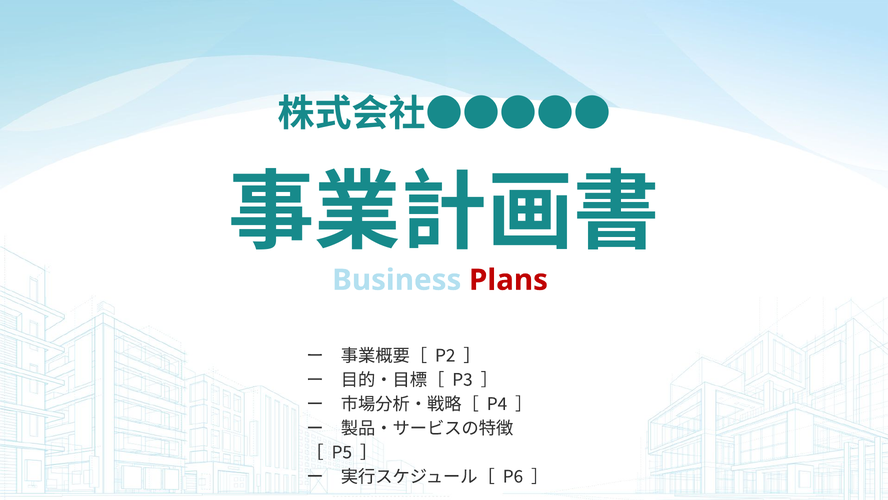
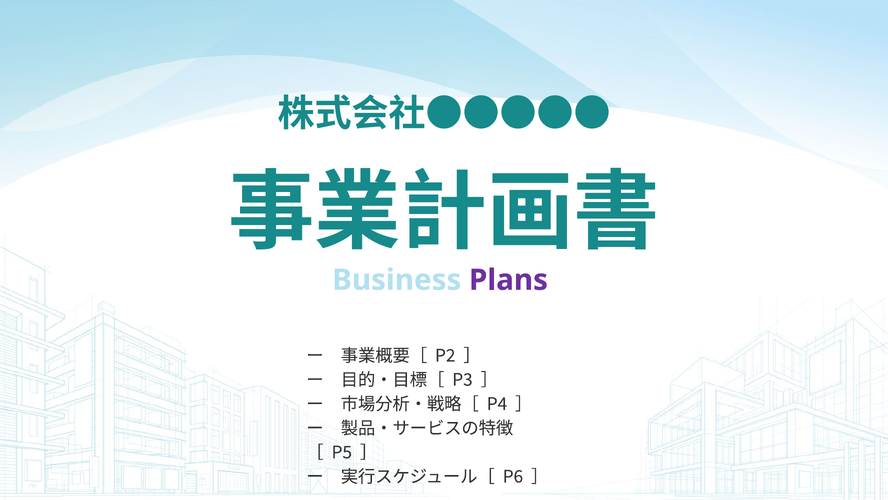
Plans colour: red -> purple (508, 280)
